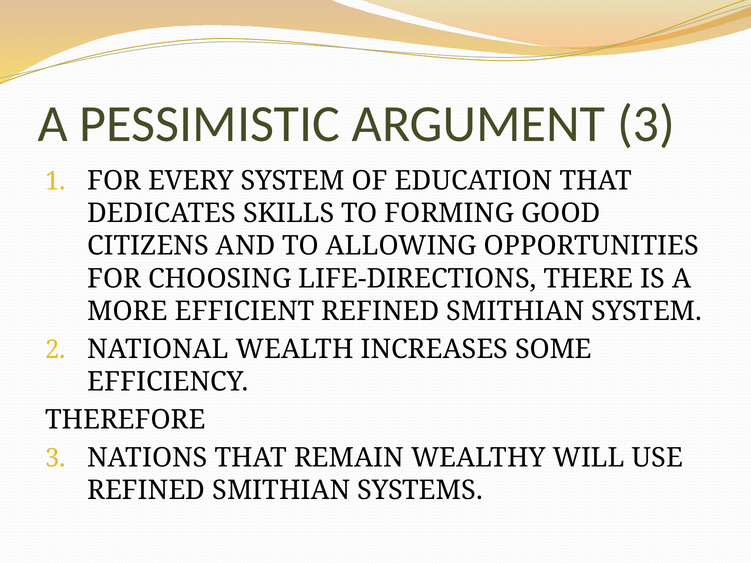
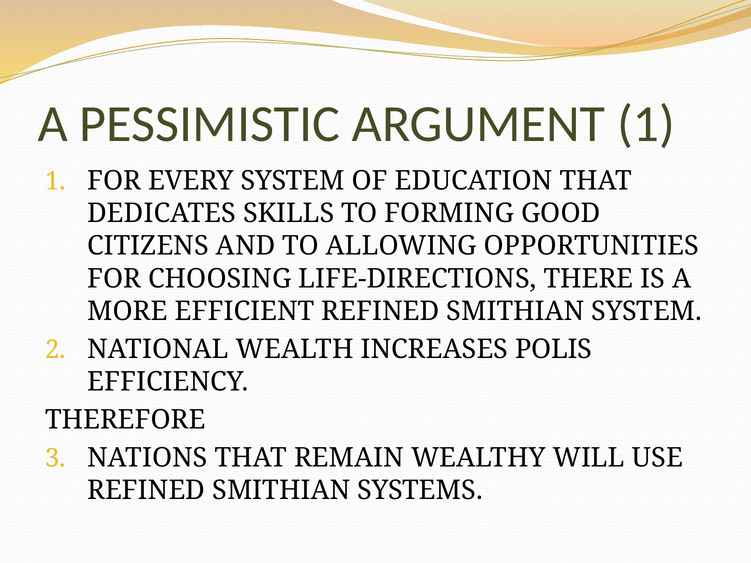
ARGUMENT 3: 3 -> 1 (646, 124)
SOME: SOME -> POLIS (554, 349)
